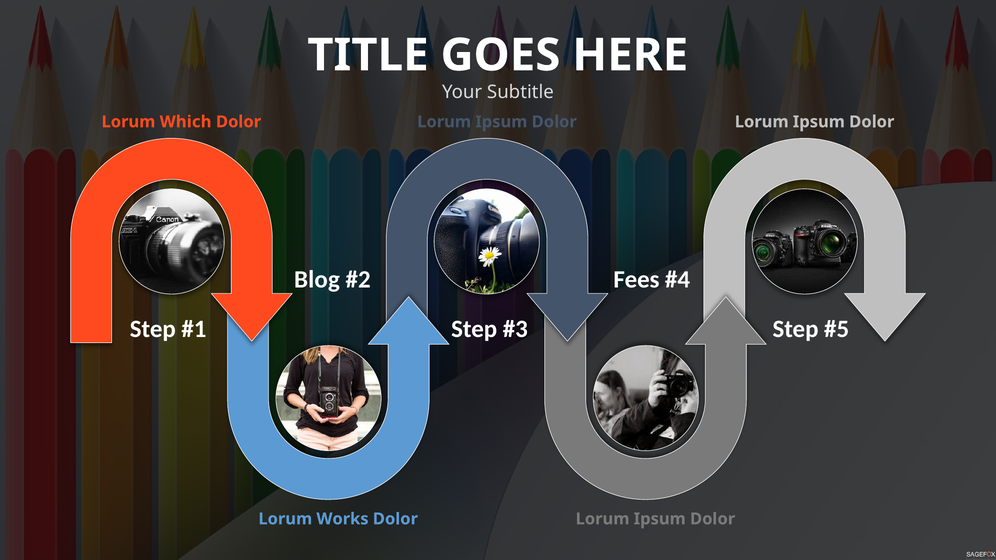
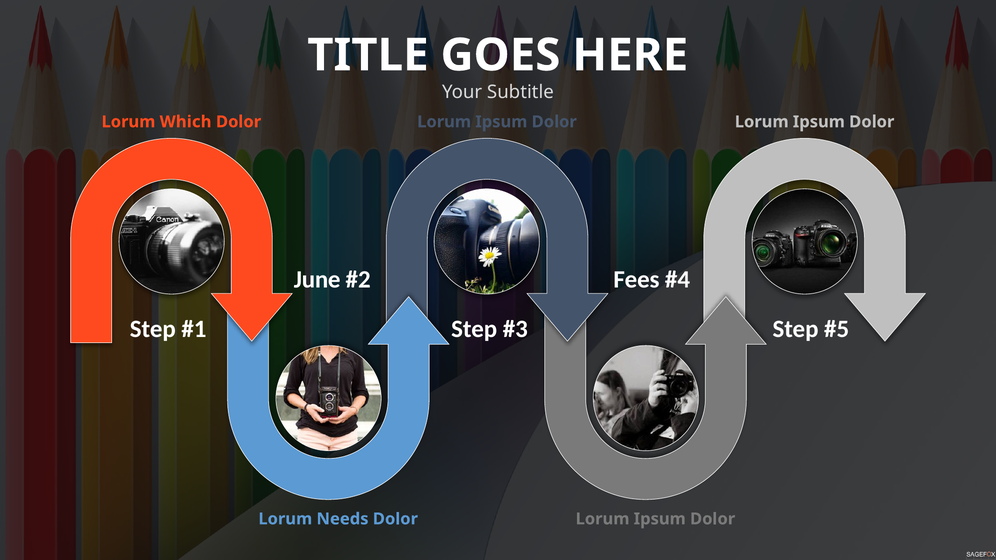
Blog: Blog -> June (317, 280)
Works: Works -> Needs (342, 519)
